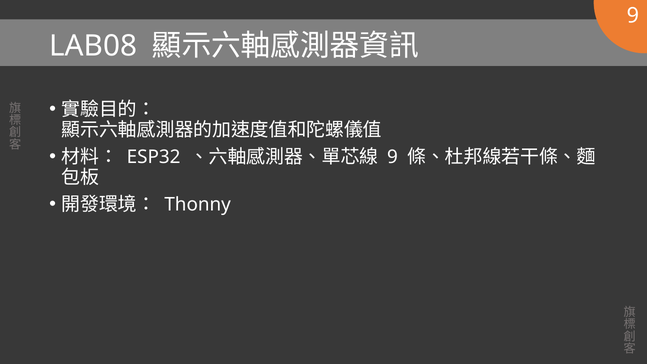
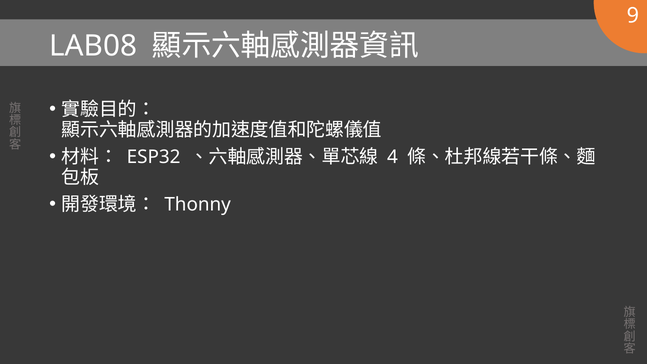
9: 9 -> 4 (392, 157)
